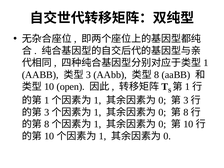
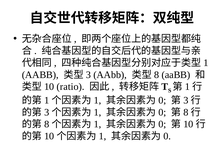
open: open -> ratio (71, 87)
